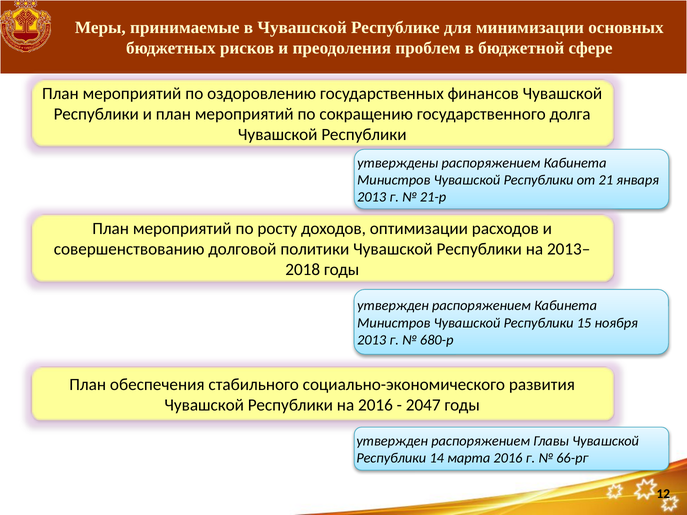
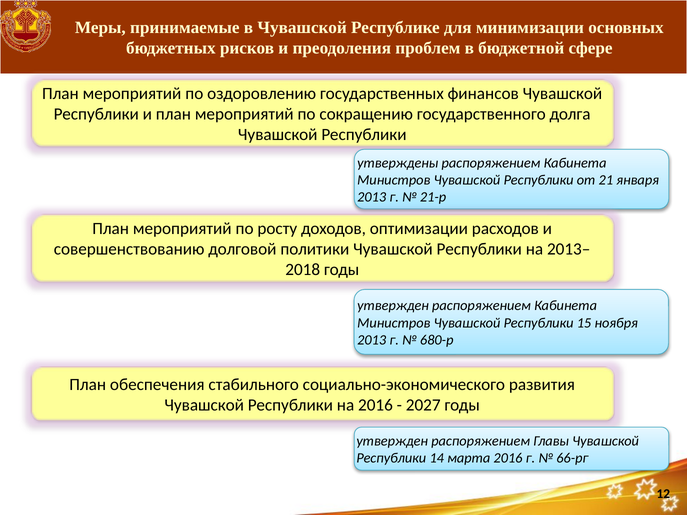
2047: 2047 -> 2027 (423, 405)
